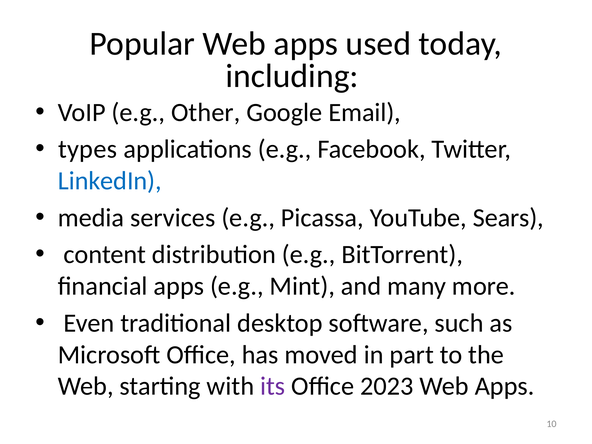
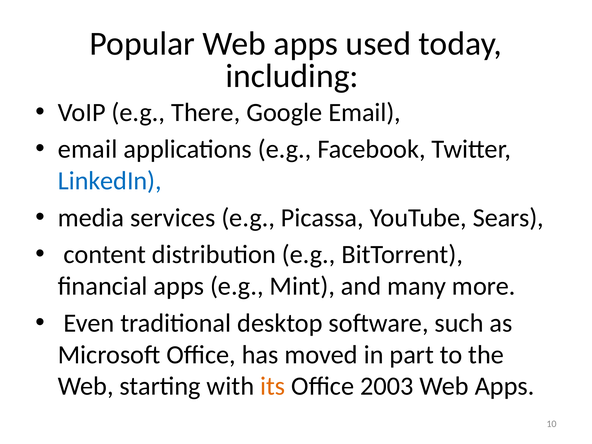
Other: Other -> There (206, 112)
types: types -> email (88, 149)
its colour: purple -> orange (273, 386)
2023: 2023 -> 2003 (387, 386)
